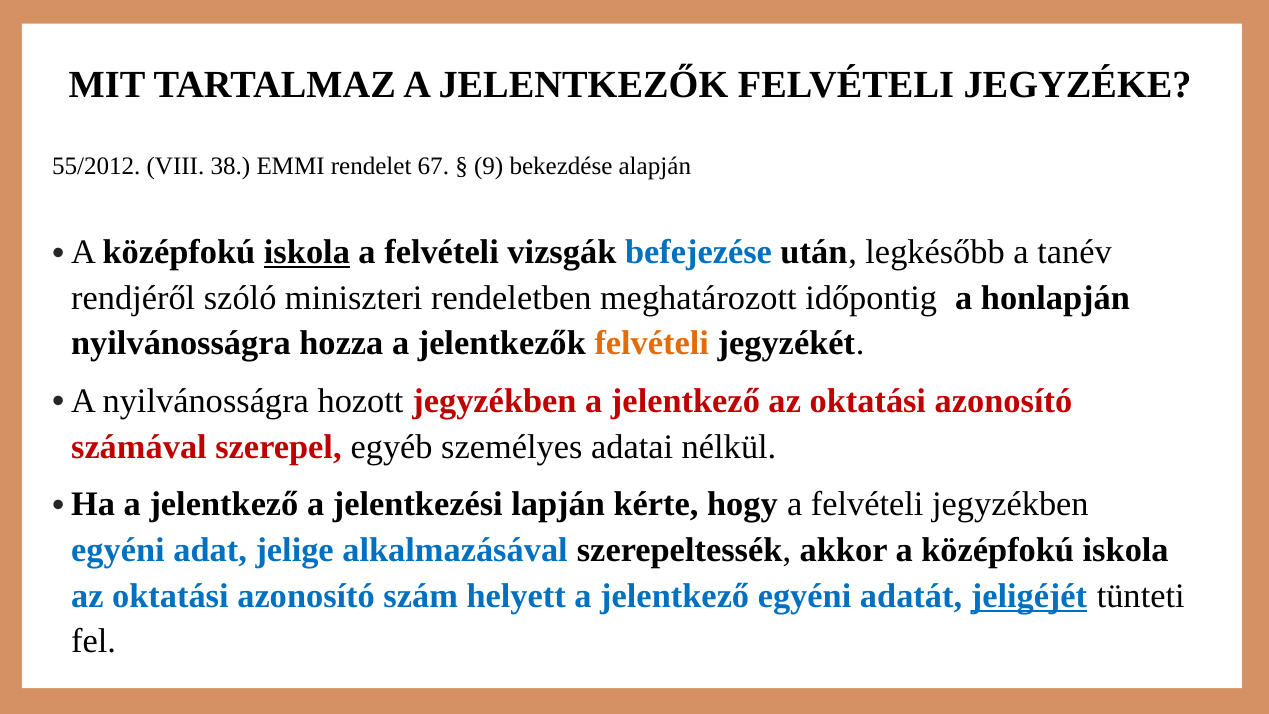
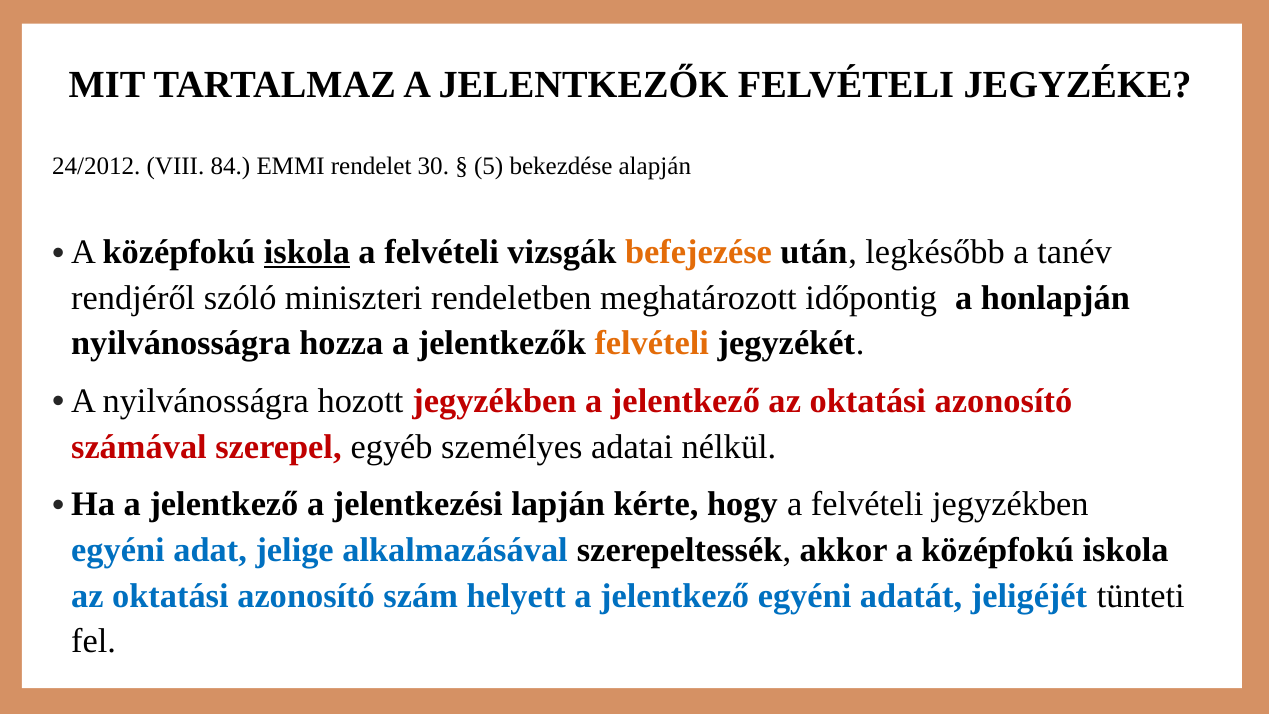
55/2012: 55/2012 -> 24/2012 (96, 166)
38: 38 -> 84 (230, 166)
67: 67 -> 30 (433, 166)
9: 9 -> 5 (489, 166)
befejezése colour: blue -> orange (698, 252)
jeligéjét underline: present -> none (1029, 596)
